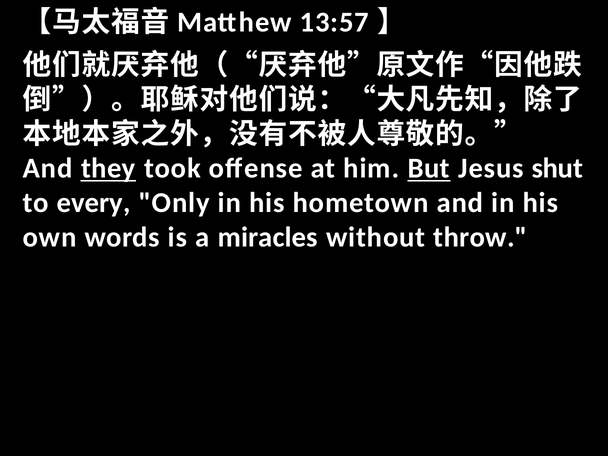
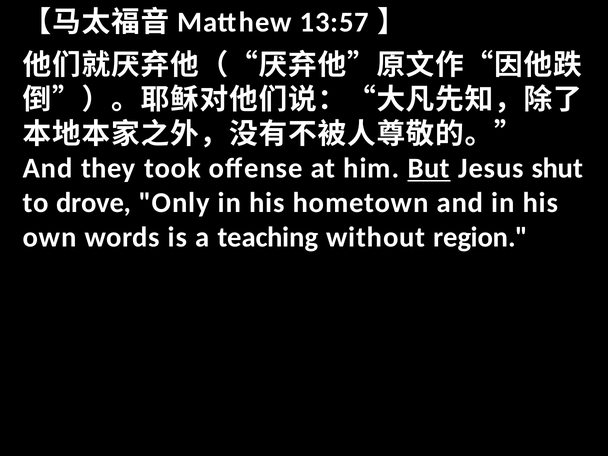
they underline: present -> none (108, 169)
every: every -> drove (94, 203)
miracles: miracles -> teaching (268, 237)
throw: throw -> region (481, 237)
